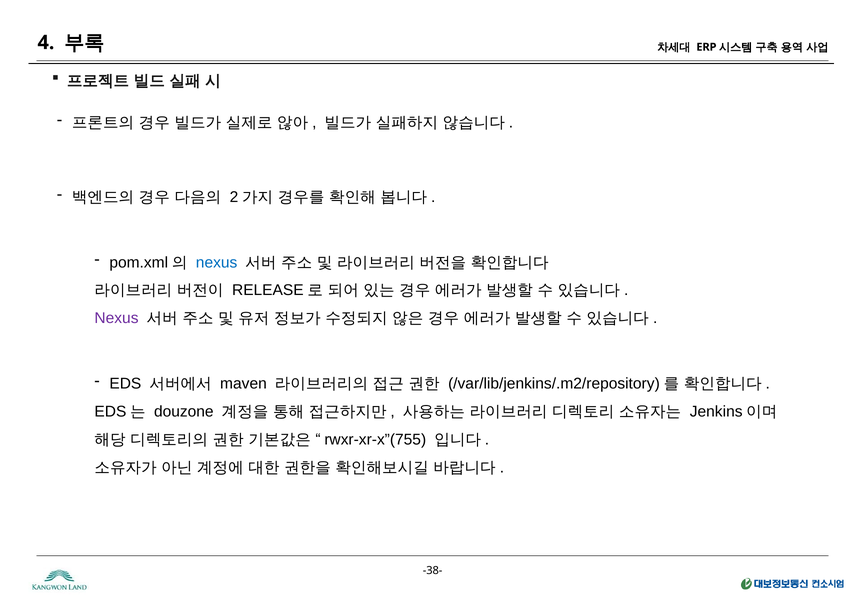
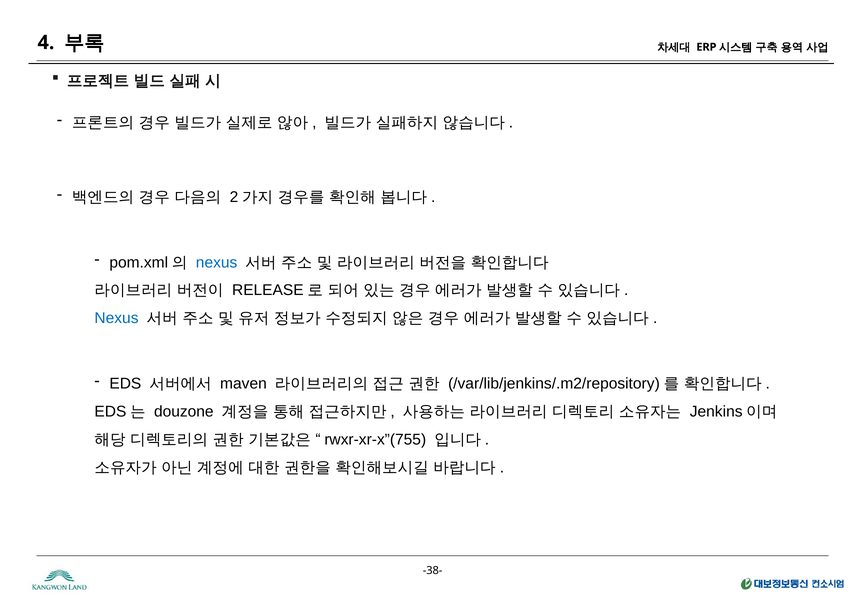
Nexus colour: purple -> blue (116, 318)
